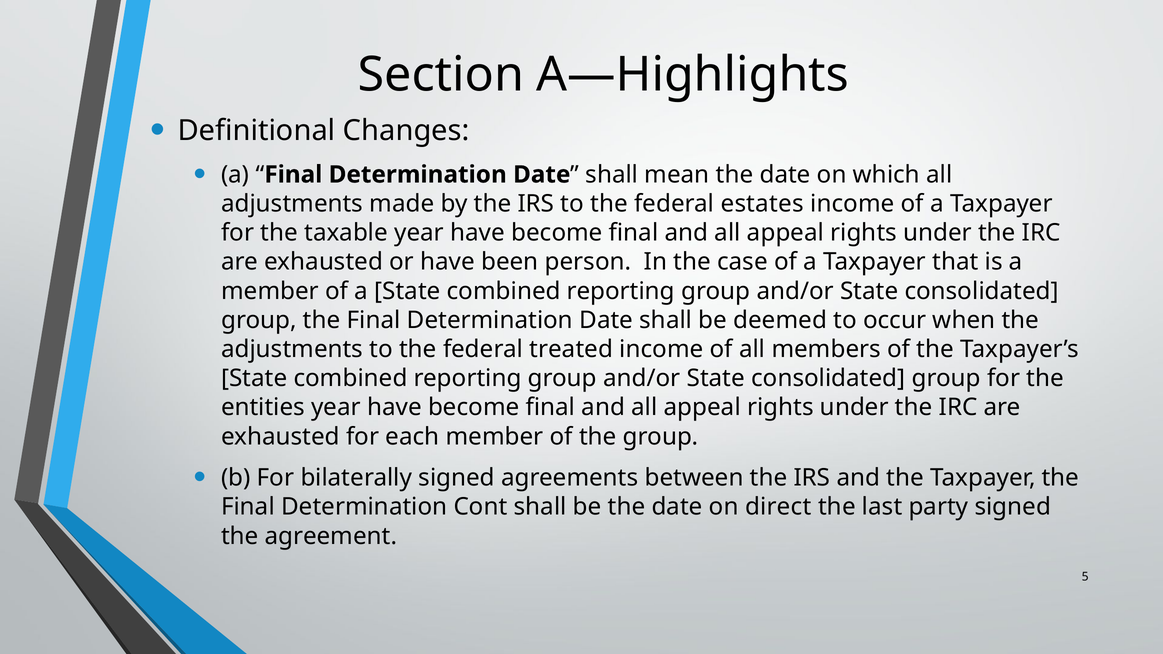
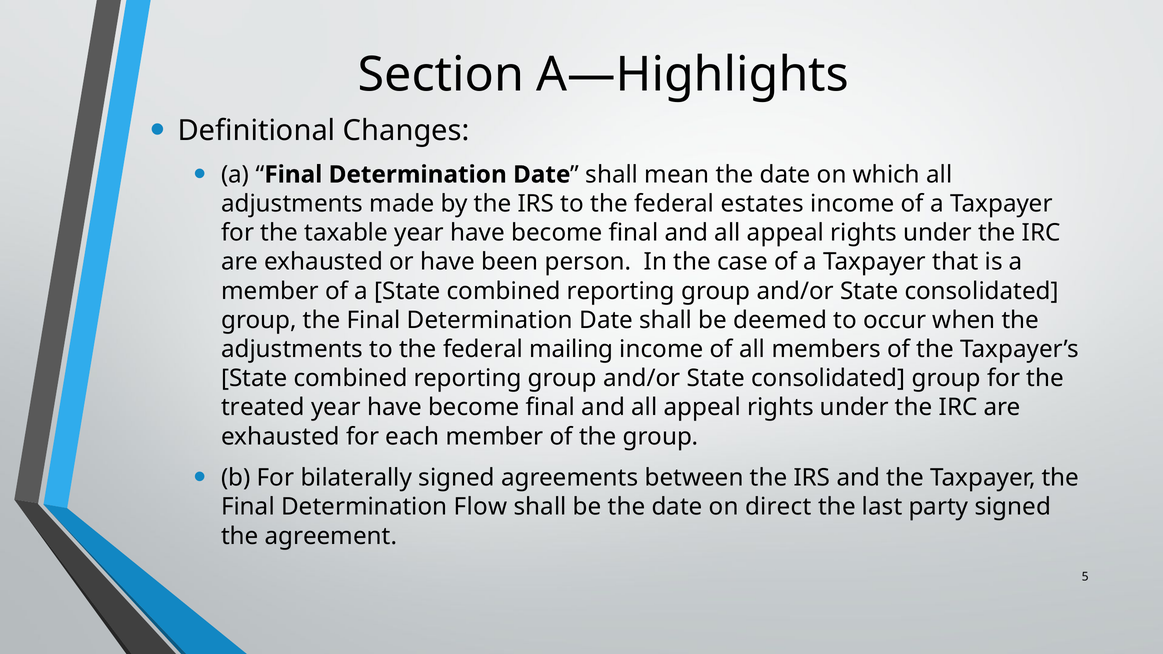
treated: treated -> mailing (571, 349)
entities: entities -> treated (263, 408)
Cont: Cont -> Flow (480, 507)
